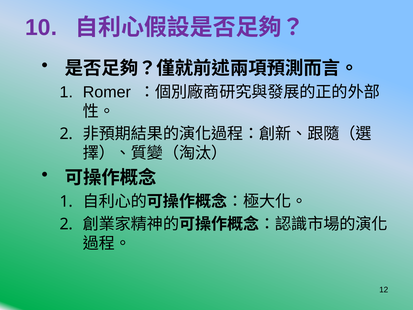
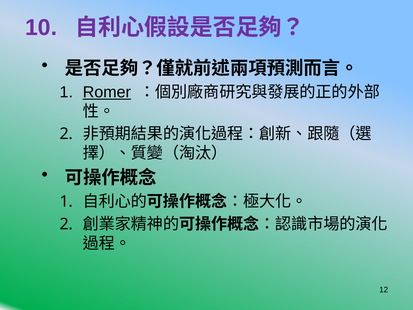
Romer underline: none -> present (107, 92)
